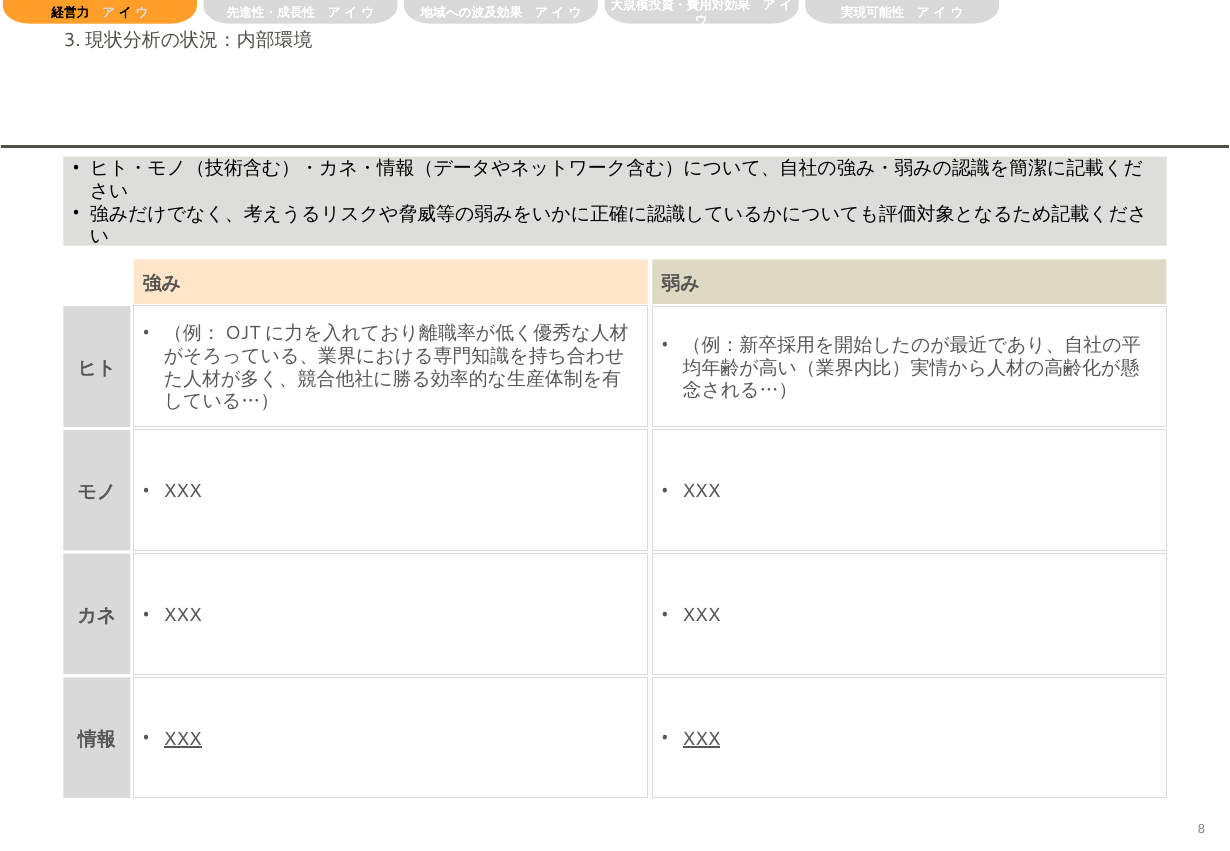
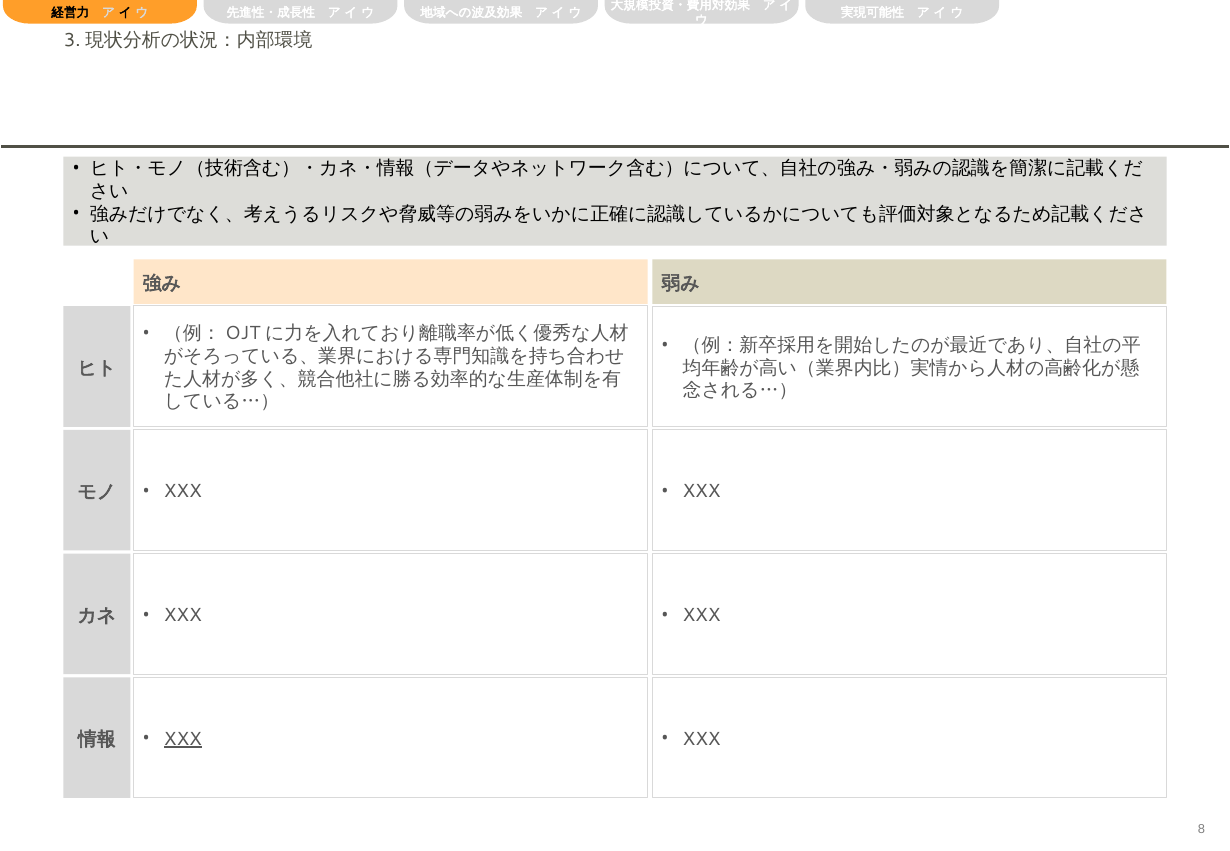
XXX underline: present -> none (702, 739)
